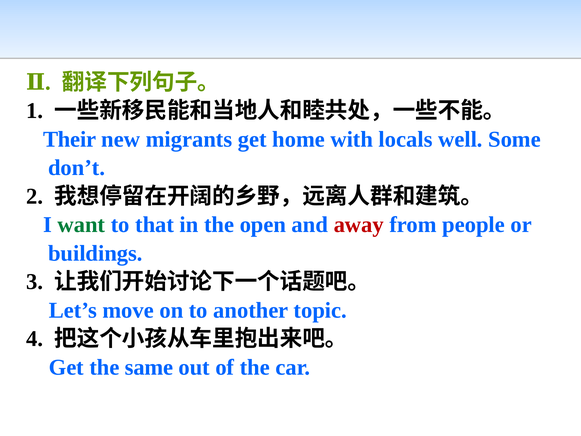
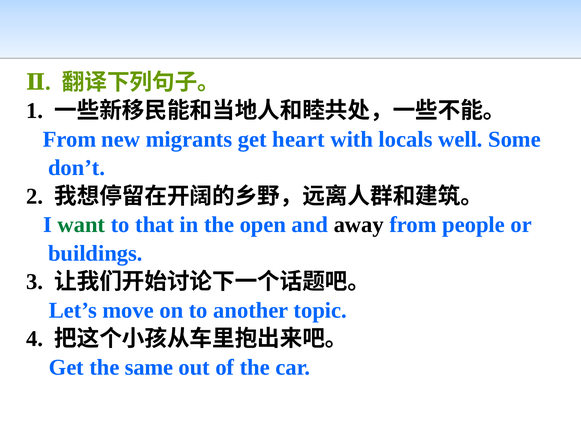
Their: Their -> From (70, 139)
home: home -> heart (298, 139)
away colour: red -> black (359, 225)
